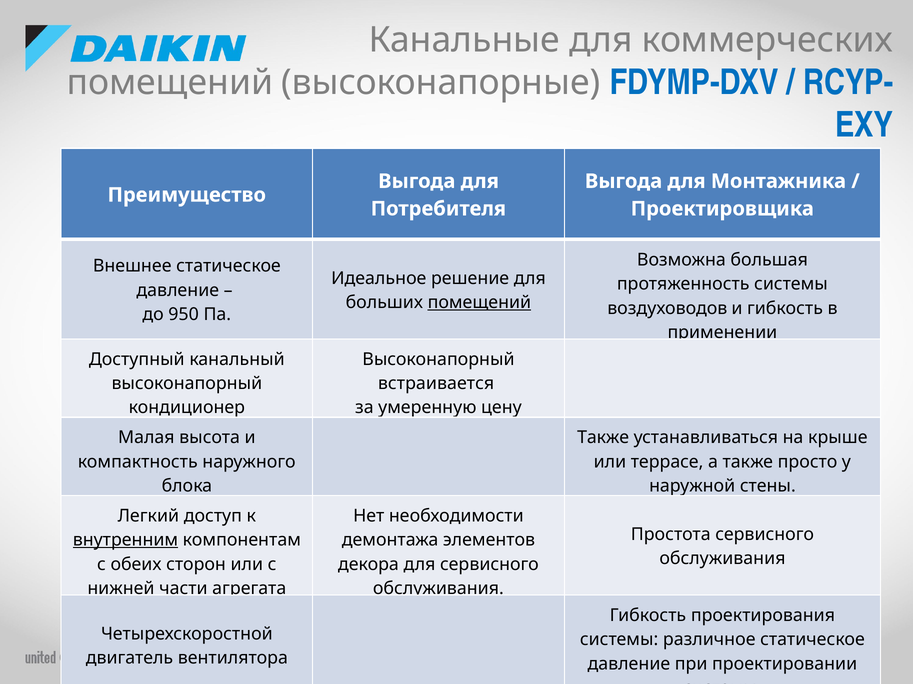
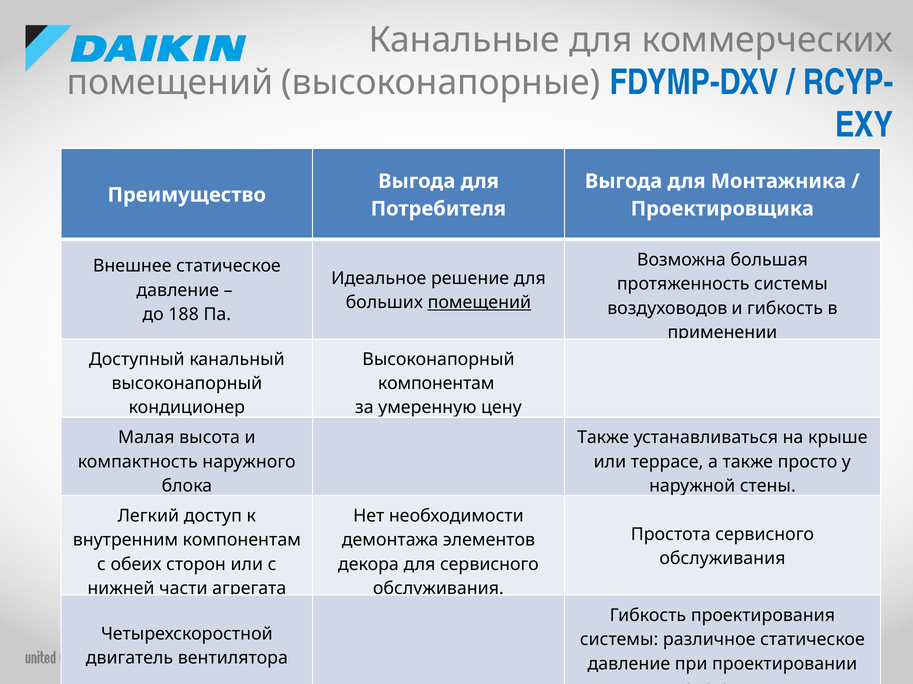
950: 950 -> 188 (184, 315)
встраивается: встраивается -> компонентам (436, 384)
внутренним underline: present -> none (125, 541)
